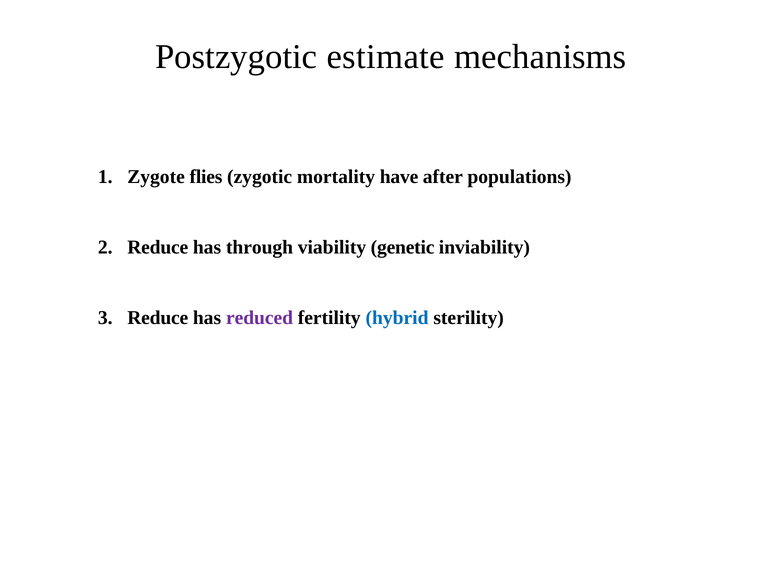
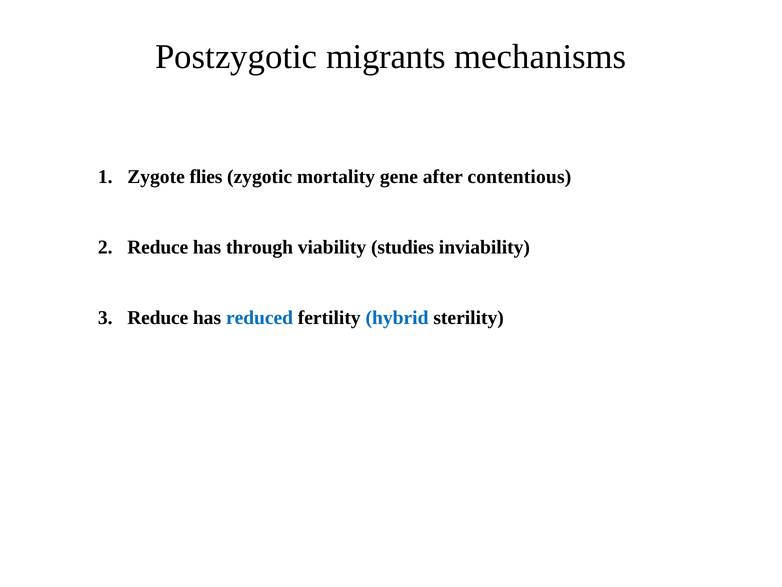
estimate: estimate -> migrants (386, 56)
have: have -> gene (399, 177)
populations: populations -> contentious (519, 177)
genetic: genetic -> studies (403, 247)
reduced colour: purple -> blue (260, 317)
